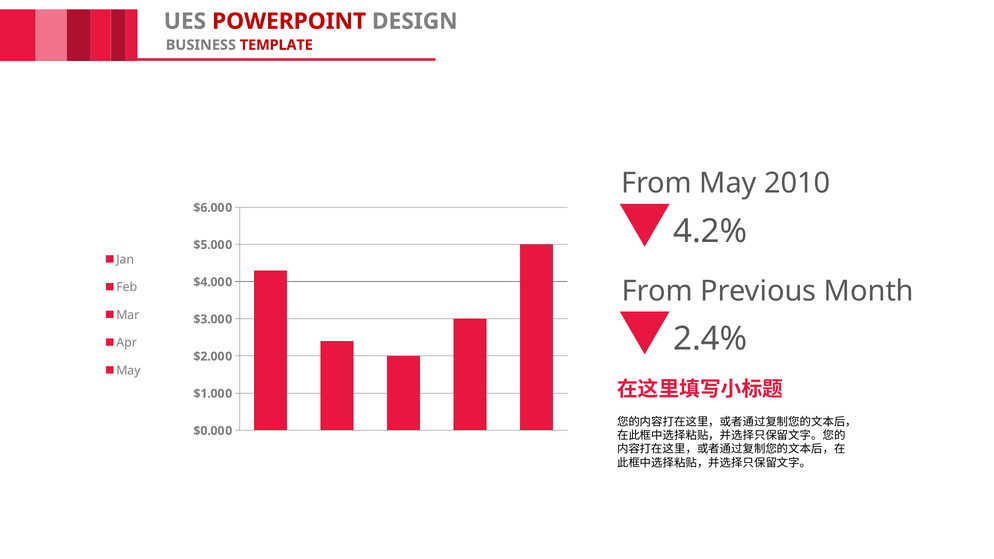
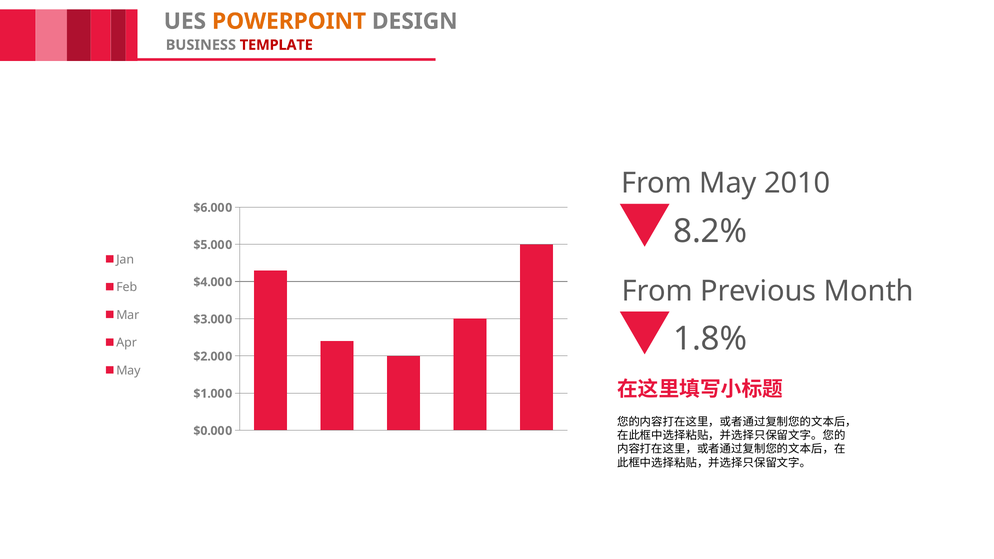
POWERPOINT colour: red -> orange (289, 21)
4.2%: 4.2% -> 8.2% (710, 231)
2.4%: 2.4% -> 1.8% (710, 339)
